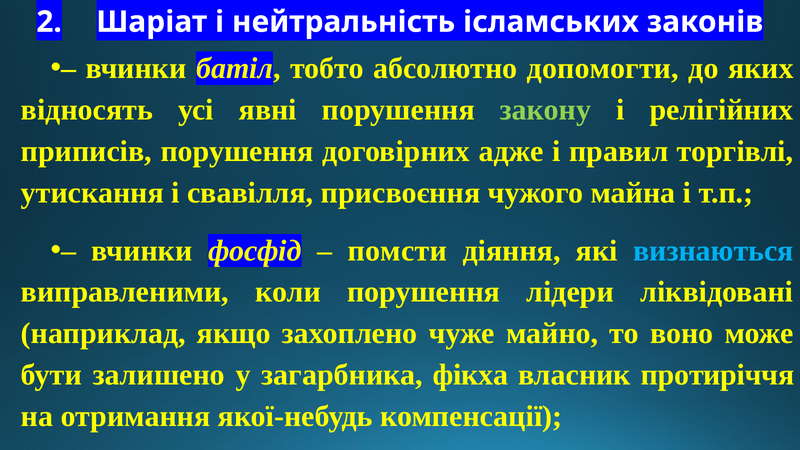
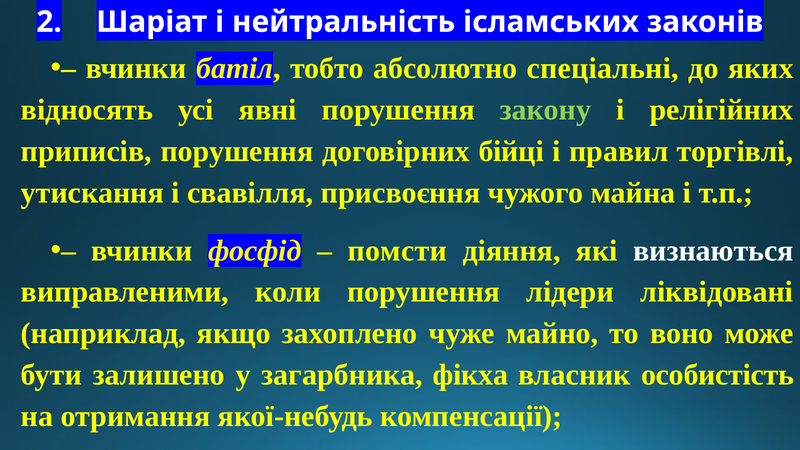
допомогти: допомогти -> спеціальні (603, 68)
адже: адже -> бійці (511, 151)
визнаються colour: light blue -> white (713, 251)
протиріччя: протиріччя -> особистість (718, 375)
